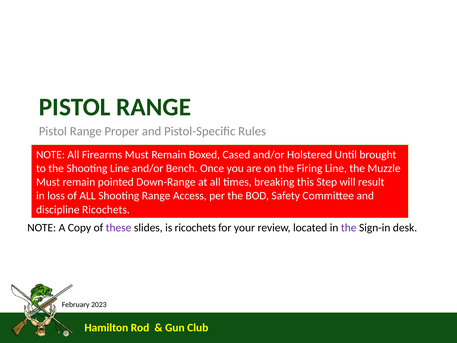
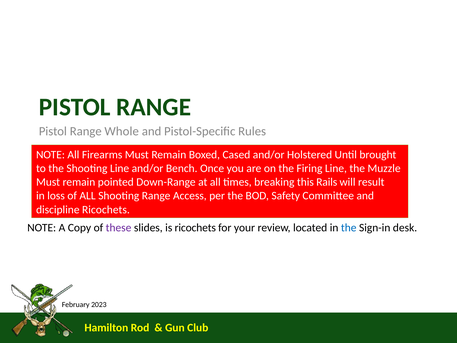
Proper: Proper -> Whole (122, 131)
Step: Step -> Rails (327, 182)
the colour: purple -> blue (349, 228)
